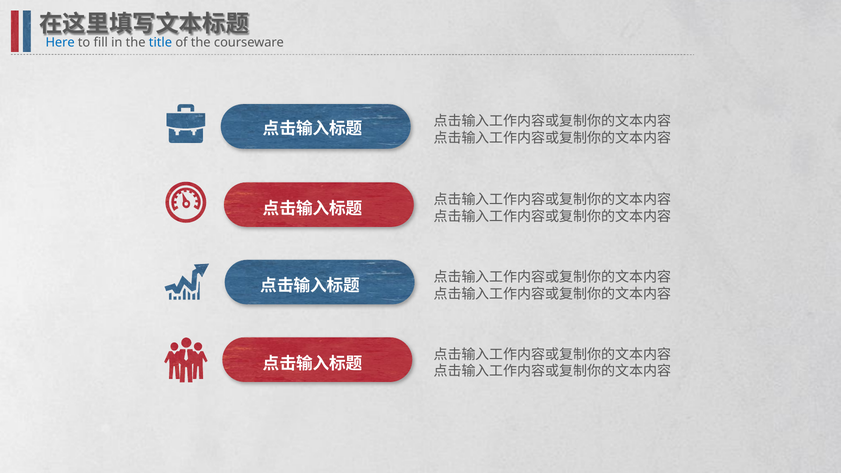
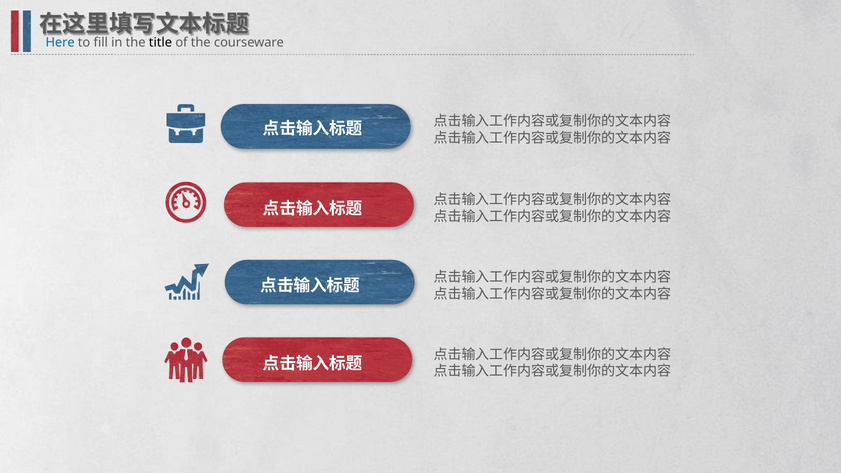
title colour: blue -> black (160, 43)
